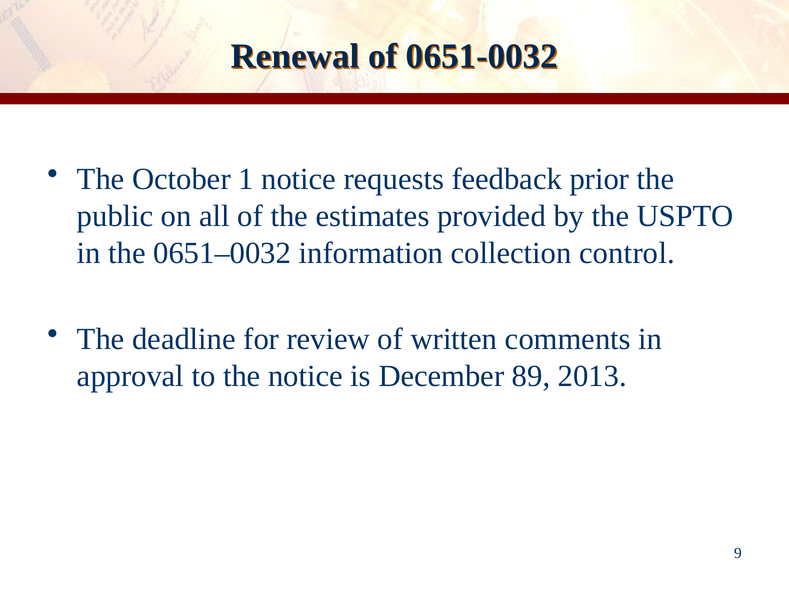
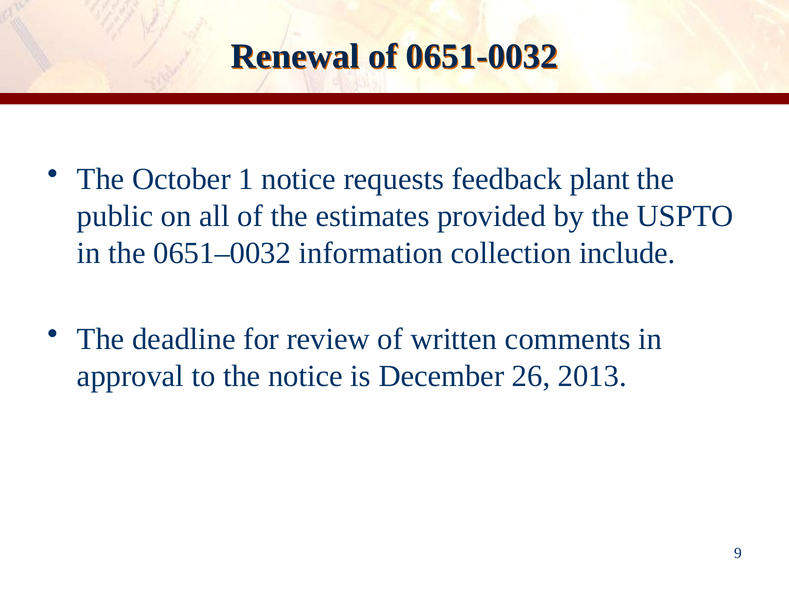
prior: prior -> plant (600, 179)
control: control -> include (627, 253)
89: 89 -> 26 (531, 376)
